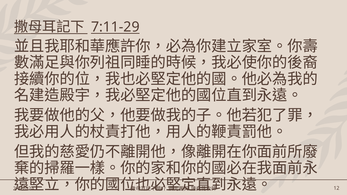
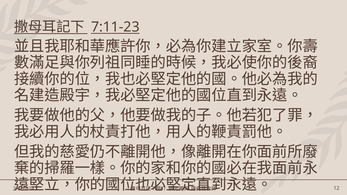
7:11-29: 7:11-29 -> 7:11-23 (115, 27)
